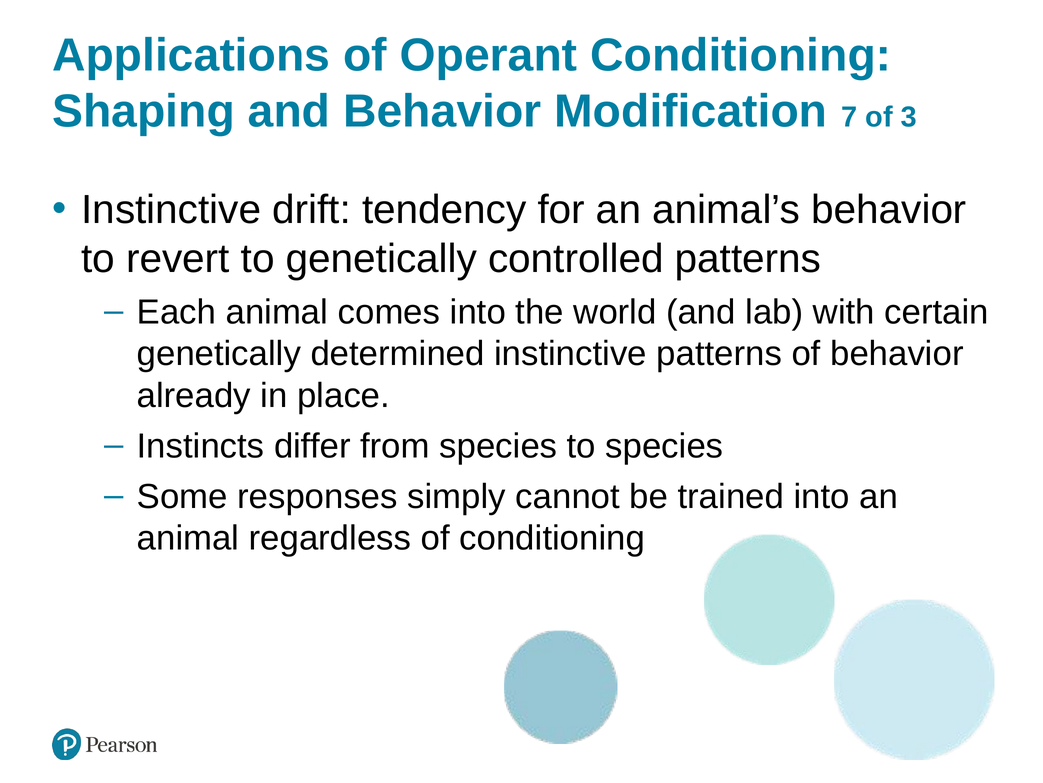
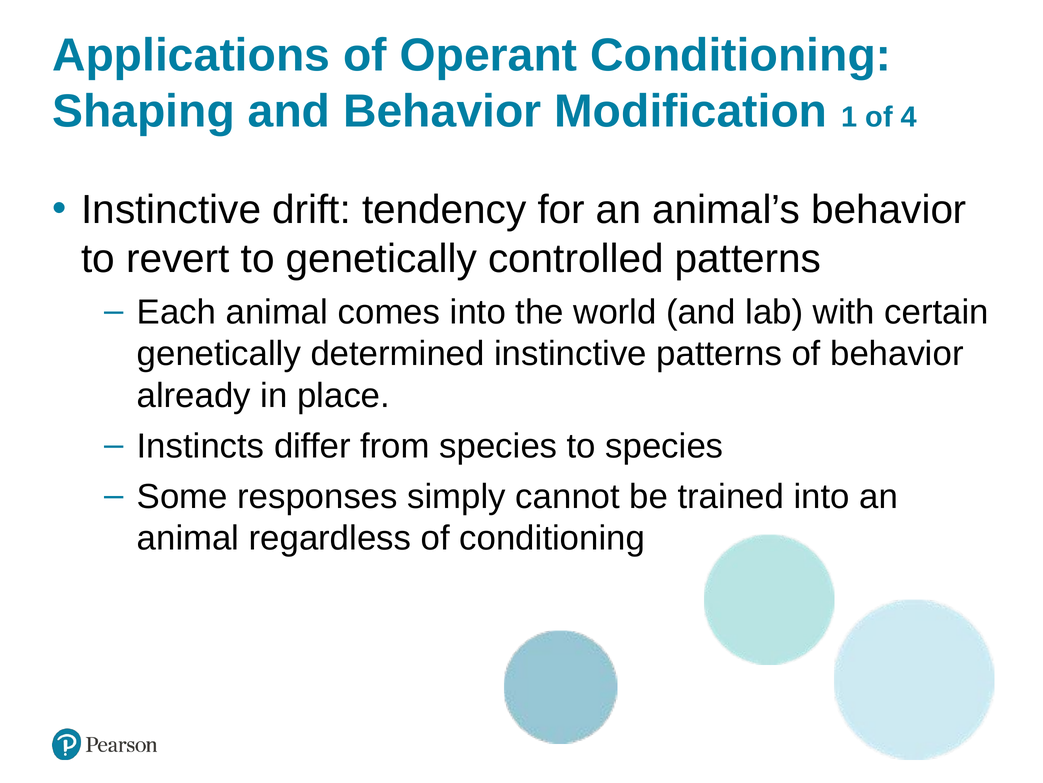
7: 7 -> 1 (849, 117)
3: 3 -> 4 (909, 117)
